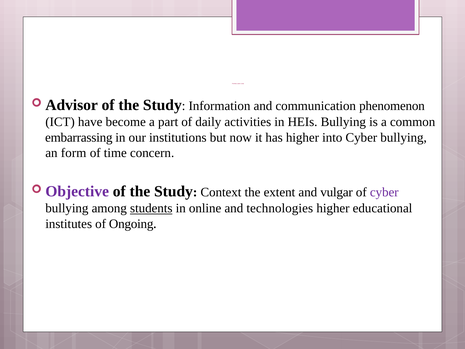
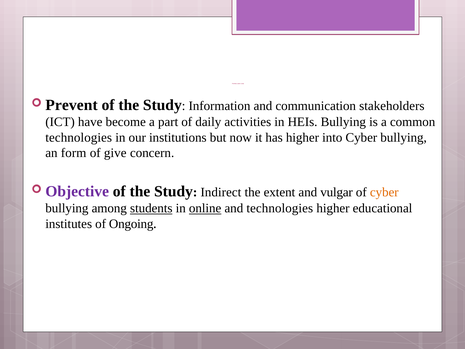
Advisor: Advisor -> Prevent (72, 105)
phenomenon: phenomenon -> stakeholders (392, 106)
embarrassing: embarrassing -> technologies (79, 137)
time: time -> give (115, 153)
Context: Context -> Indirect (221, 192)
cyber colour: purple -> orange (384, 192)
online underline: none -> present (205, 208)
